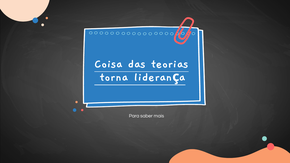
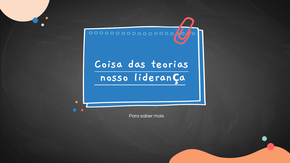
torna: torna -> nosso (114, 77)
